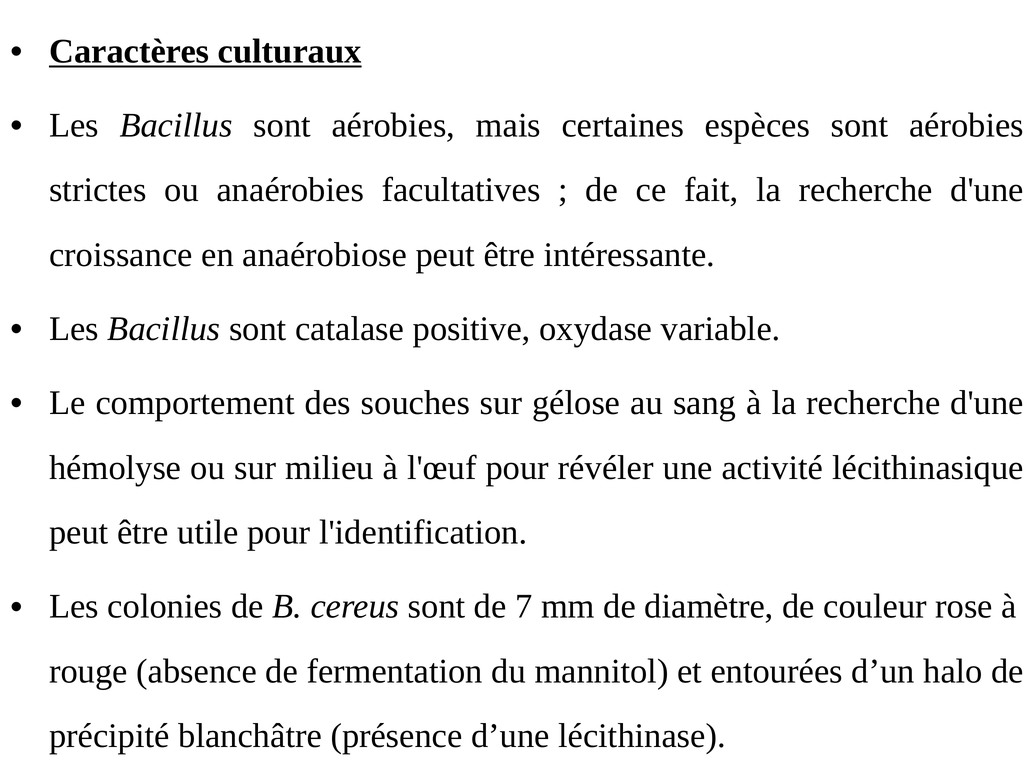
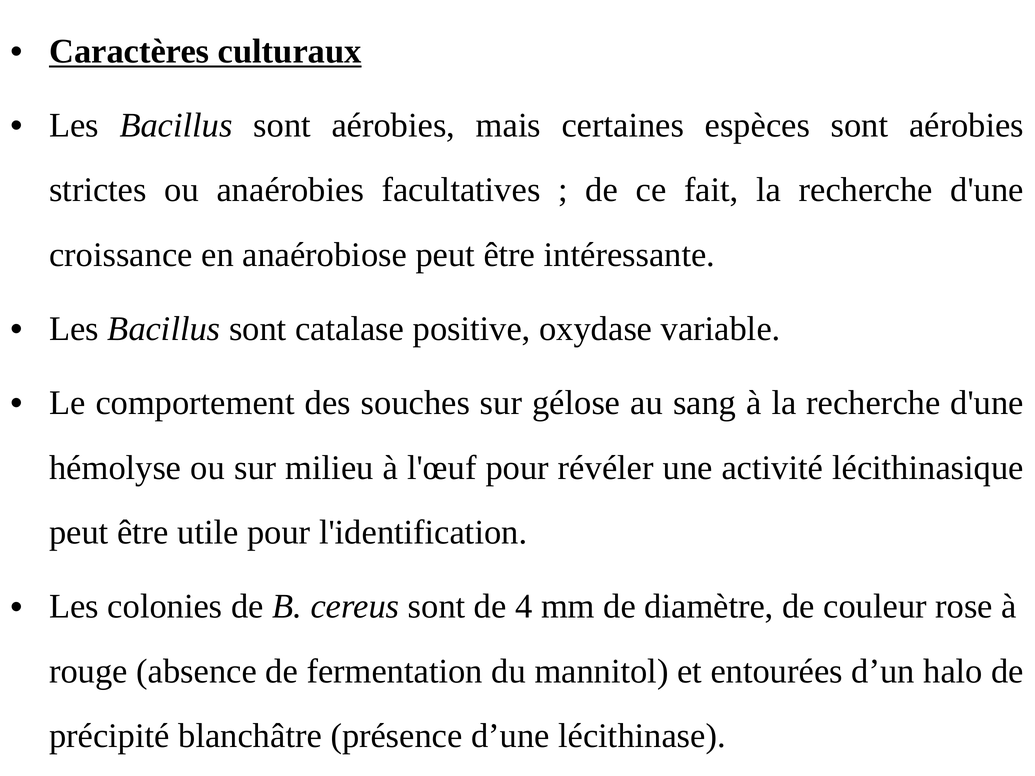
7: 7 -> 4 (524, 607)
